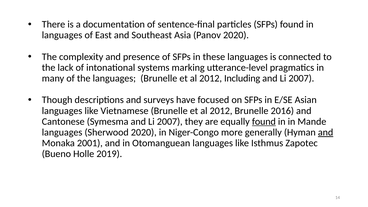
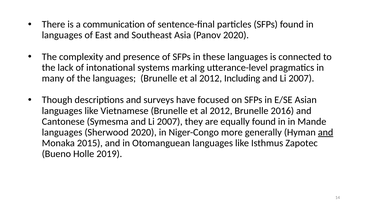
documentation: documentation -> communication (114, 24)
found underline: present -> none (264, 122)
2001: 2001 -> 2015 (90, 143)
